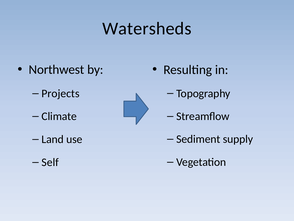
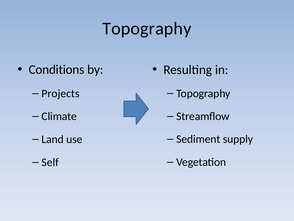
Watersheds: Watersheds -> Topography (147, 28)
Northwest: Northwest -> Conditions (57, 70)
